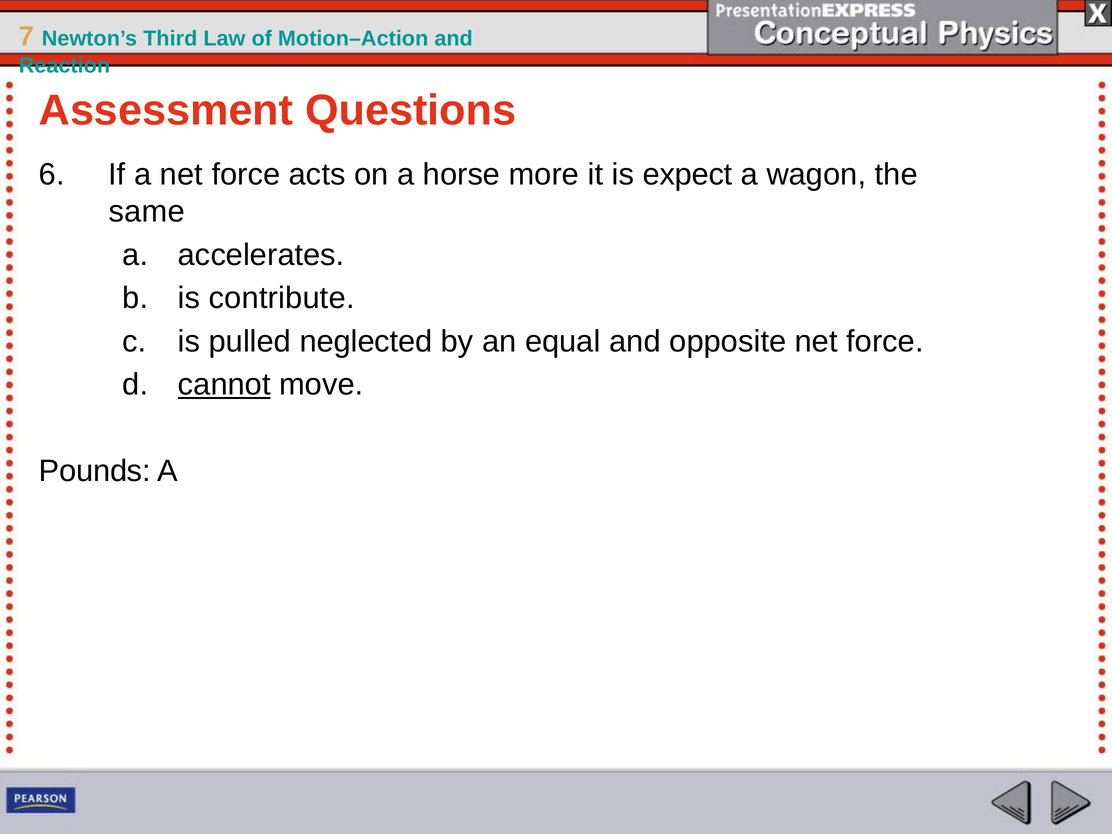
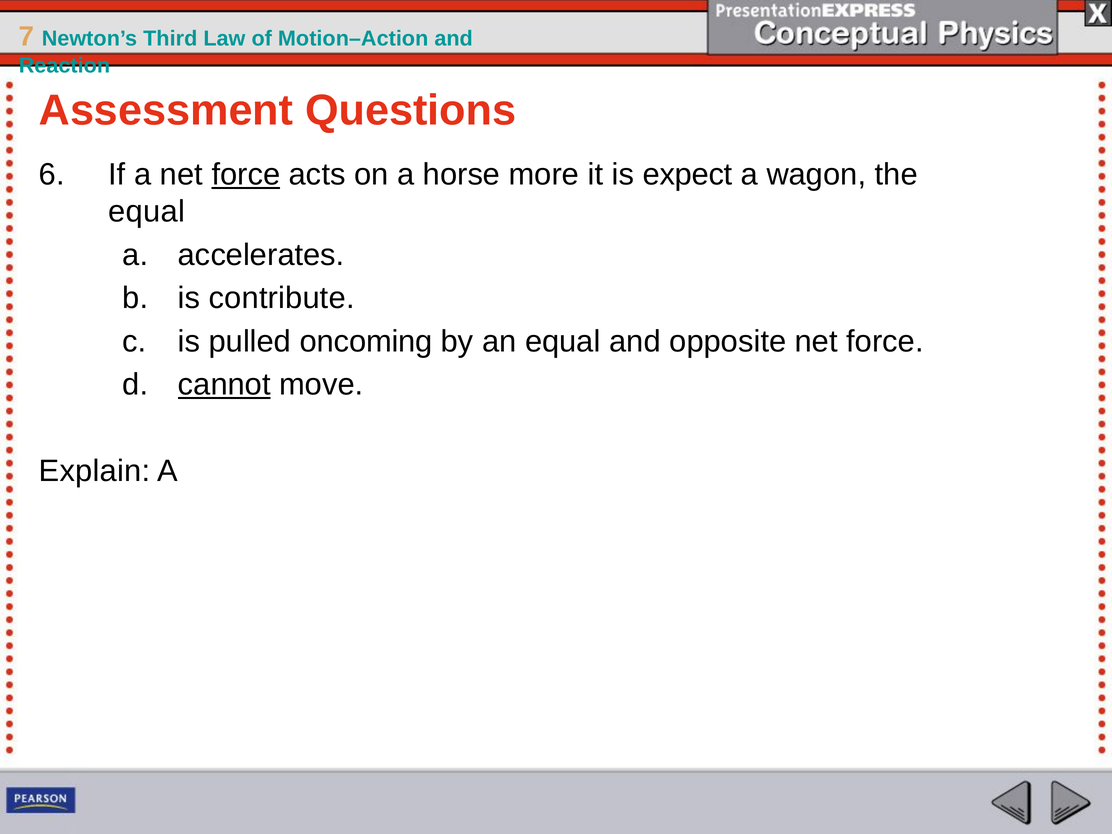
force underline: none -> present (246, 175)
same: same -> equal (147, 212)
neglected: neglected -> oncoming (366, 341)
Pounds: Pounds -> Explain (95, 471)
